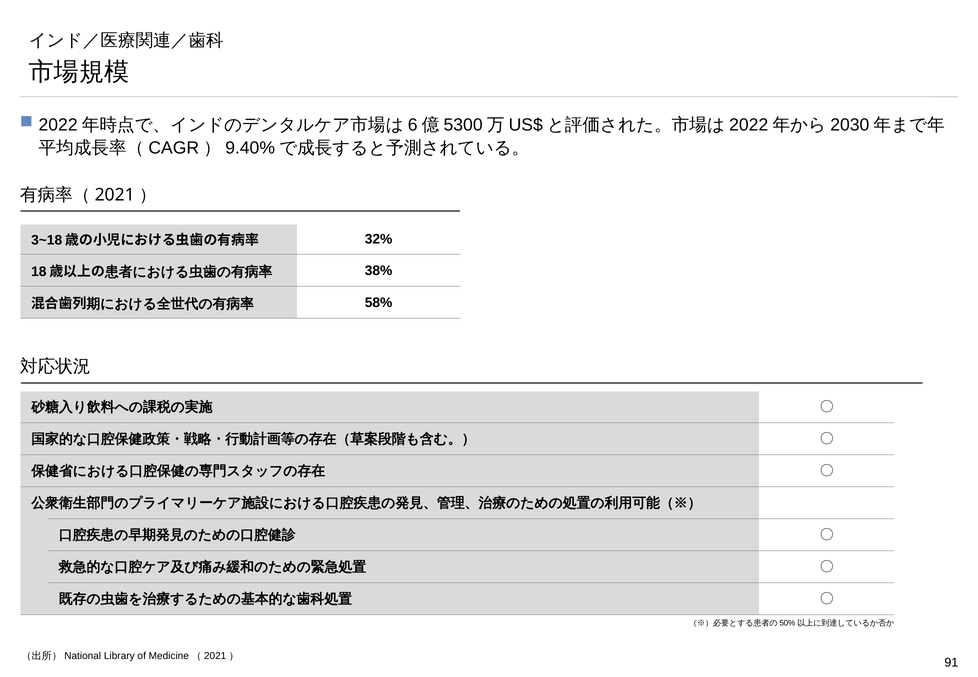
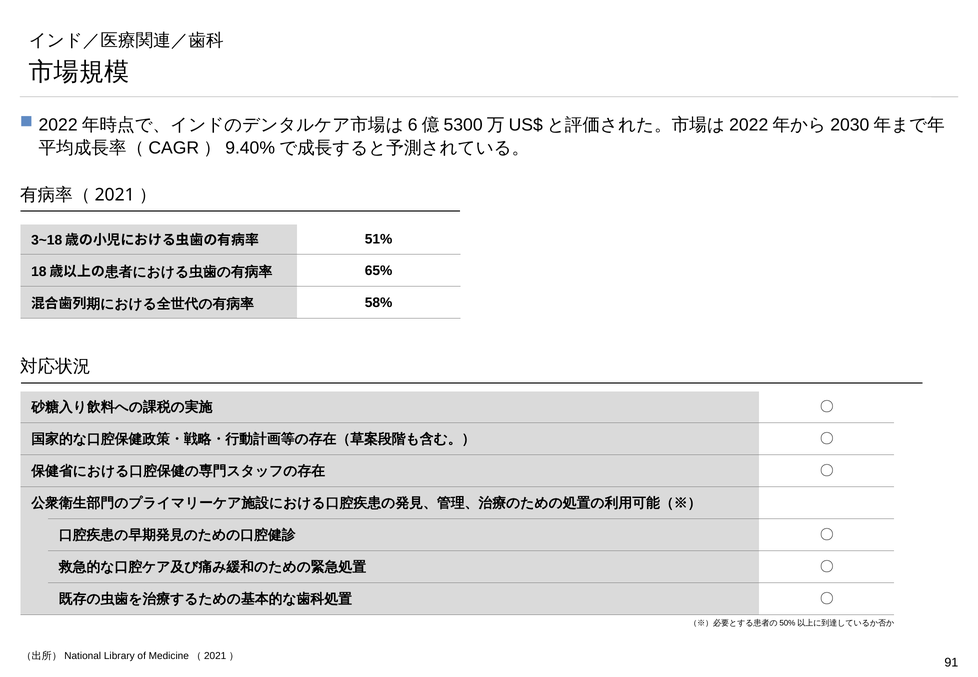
32%: 32% -> 51% (379, 239)
38%: 38% -> 65% (379, 271)
